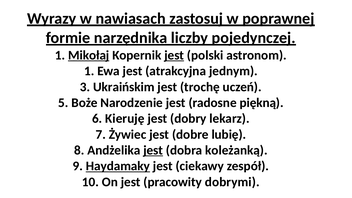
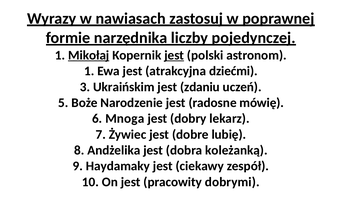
jednym: jednym -> dziećmi (233, 71)
trochę: trochę -> zdaniu (200, 87)
piękną: piękną -> mówię (262, 103)
Kieruję: Kieruję -> Mnoga (125, 119)
jest underline: present -> none (153, 150)
Haydamaky underline: present -> none (118, 166)
